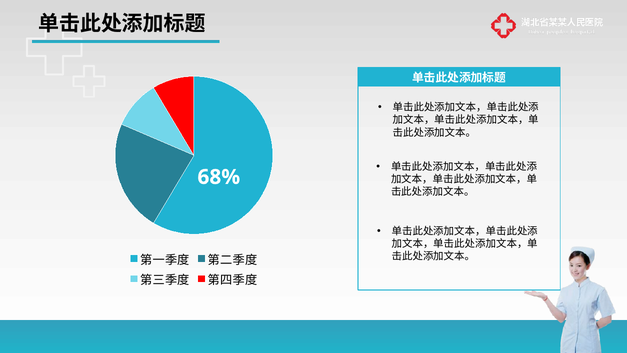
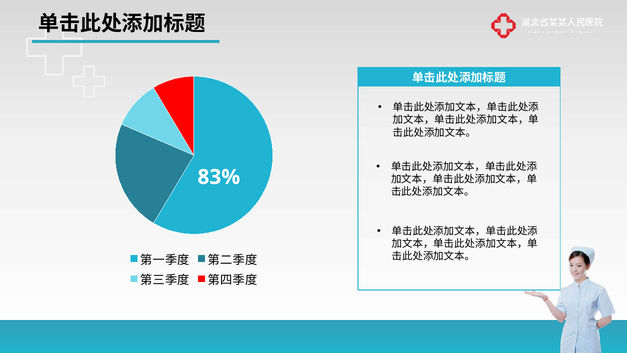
68%: 68% -> 83% (219, 177)
